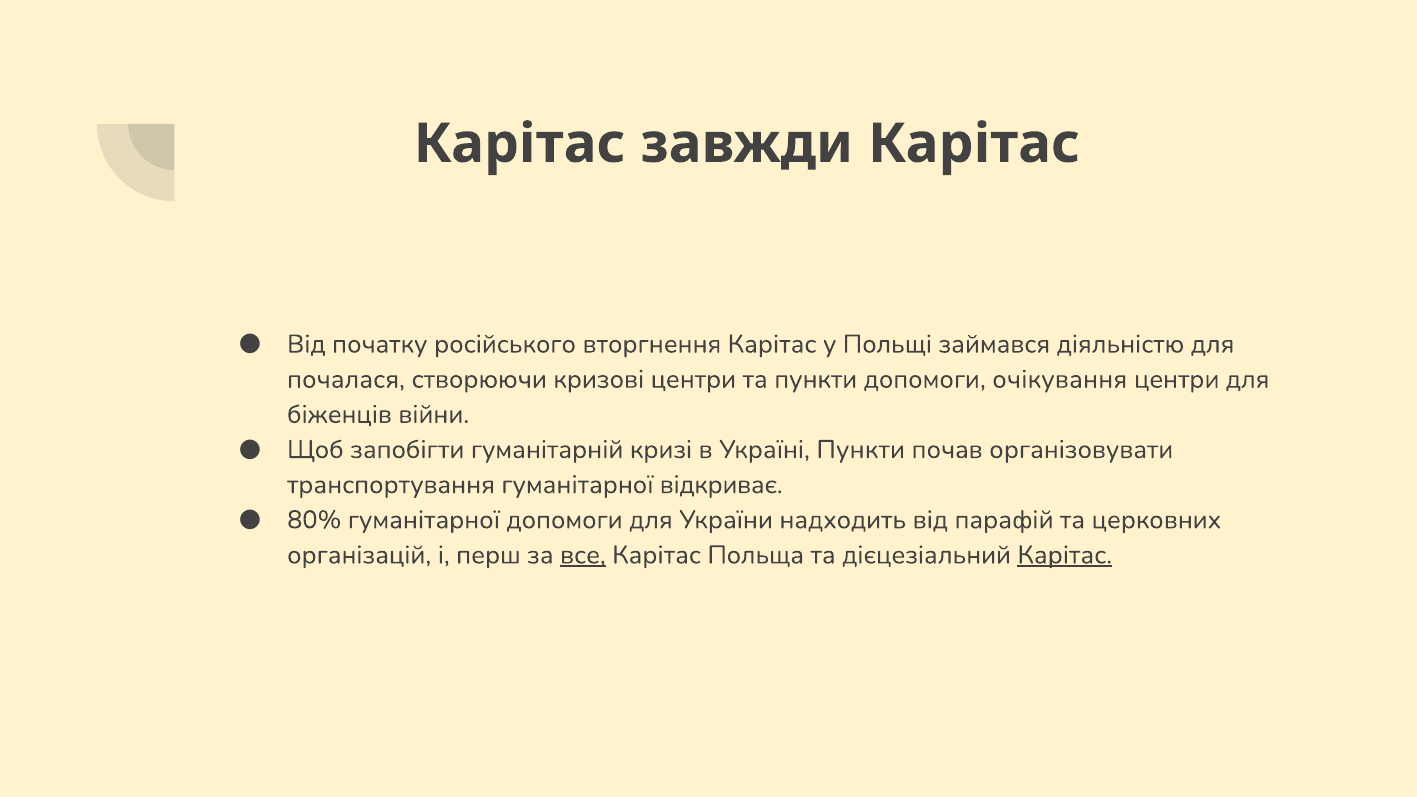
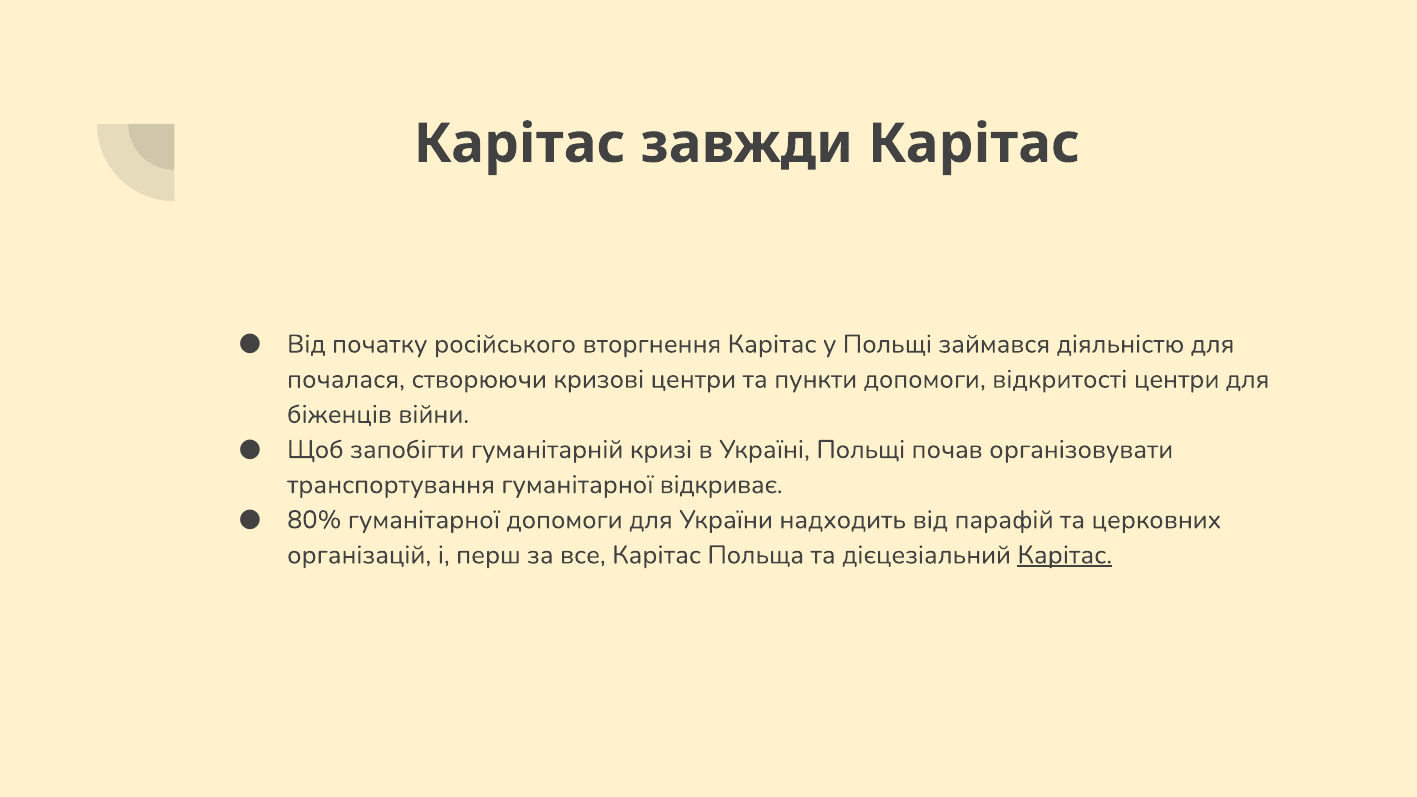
очікування: очікування -> відкритості (1060, 379)
Україні Пункти: Пункти -> Польщі (861, 450)
все underline: present -> none (583, 555)
